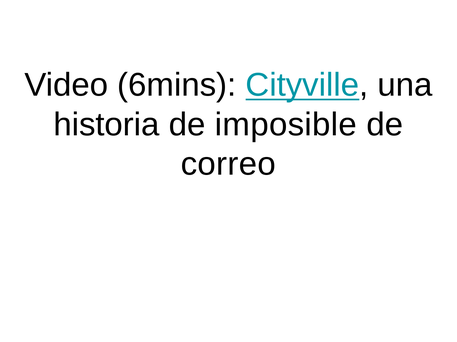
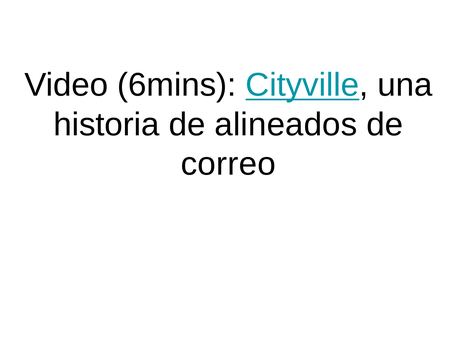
imposible: imposible -> alineados (286, 125)
